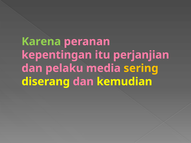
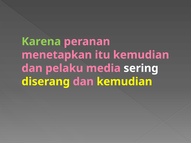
kepentingan: kepentingan -> menetapkan (57, 55)
itu perjanjian: perjanjian -> kemudian (141, 55)
sering colour: yellow -> white (141, 68)
